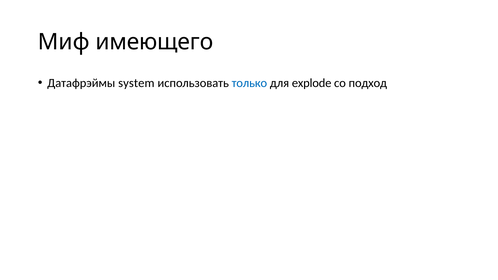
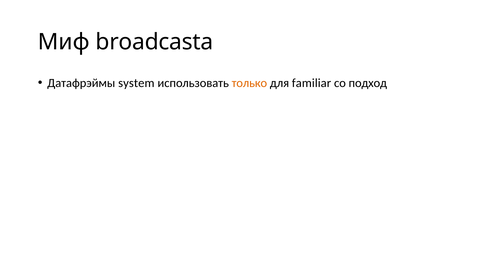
имеющего: имеющего -> broadcasta (154, 42)
только colour: blue -> orange (249, 83)
explode: explode -> familiar (312, 83)
